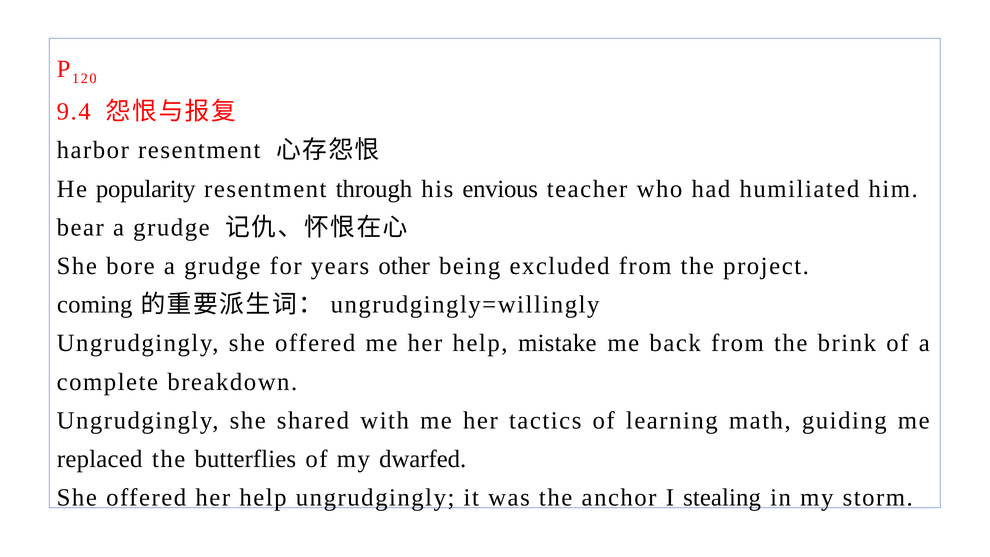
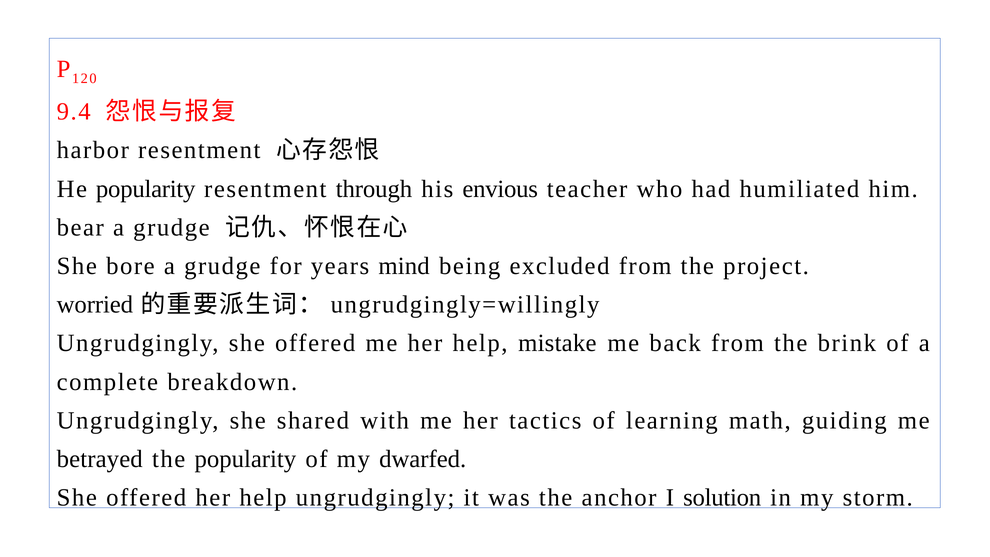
other: other -> mind (404, 266)
coming: coming -> worried (95, 305)
replaced: replaced -> betrayed (100, 459)
the butterflies: butterflies -> popularity (245, 459)
stealing: stealing -> solution (722, 498)
